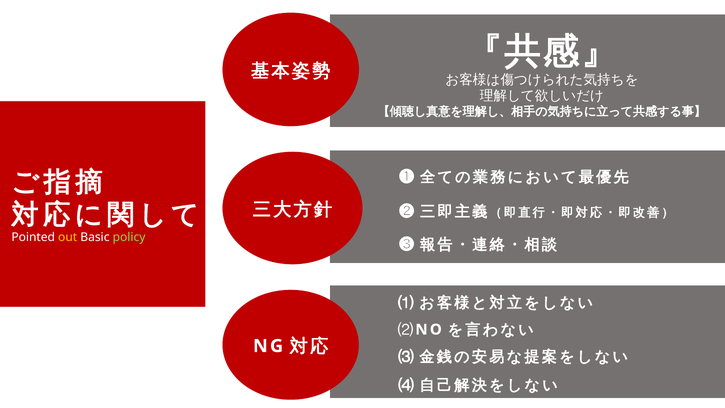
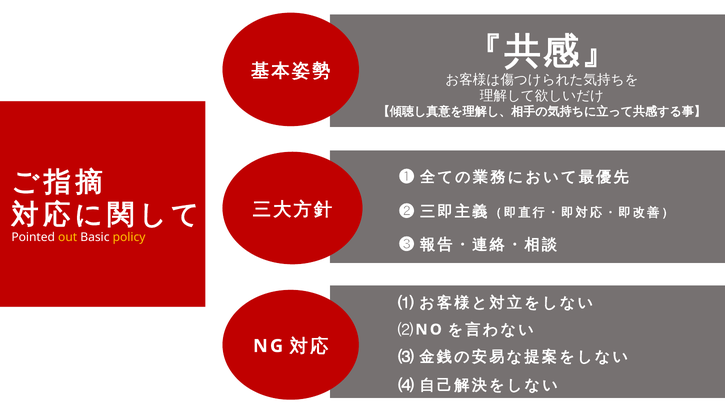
policy colour: light green -> yellow (129, 237)
